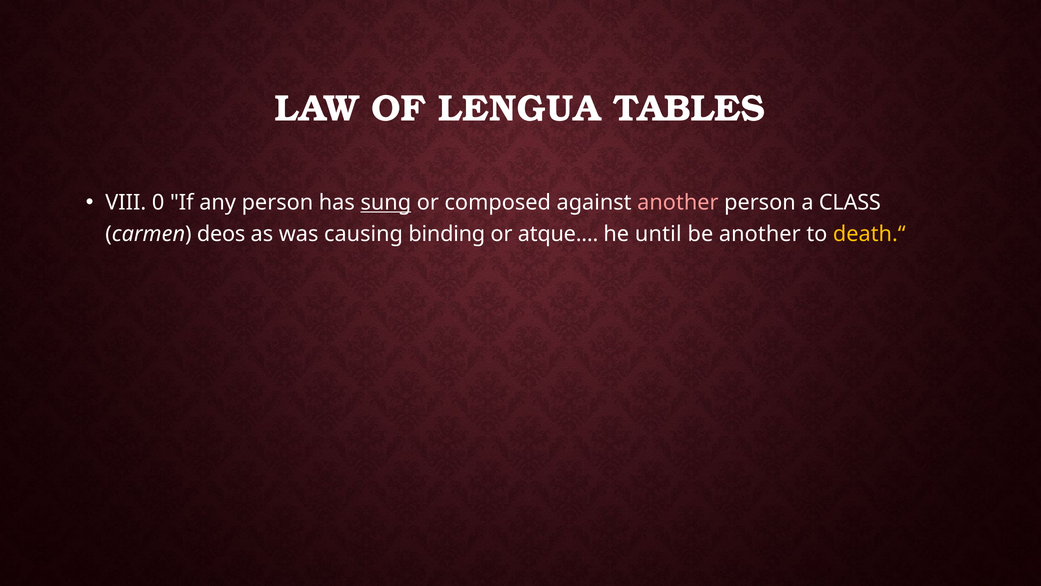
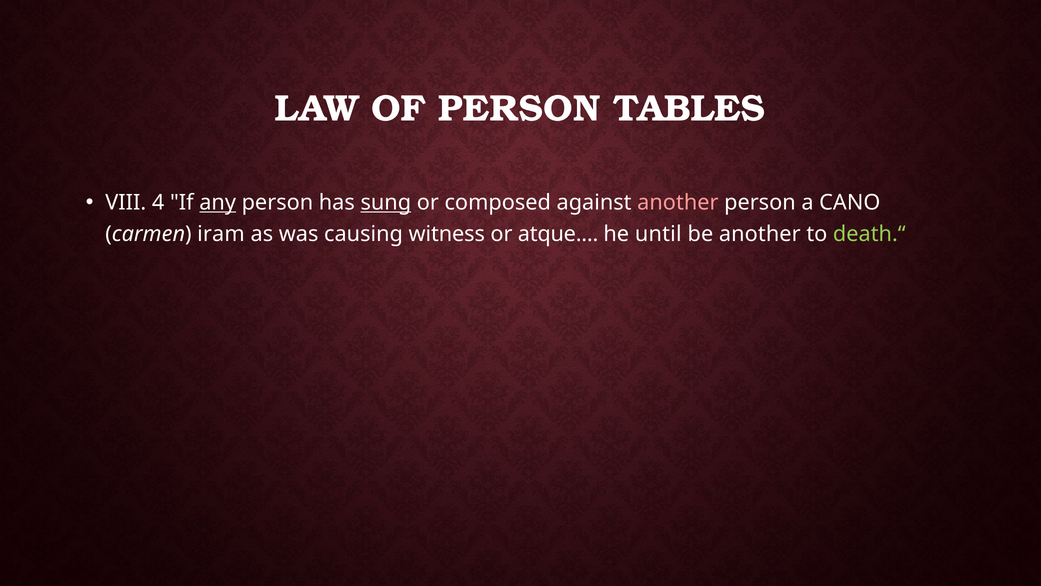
OF LENGUA: LENGUA -> PERSON (519, 108)
0: 0 -> 4 (158, 203)
any underline: none -> present (218, 203)
CLASS: CLASS -> CANO (850, 203)
deos: deos -> iram (221, 234)
binding: binding -> witness (447, 234)
death.“ colour: yellow -> light green (869, 234)
